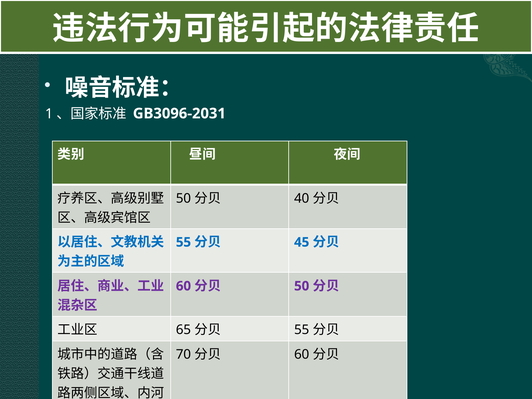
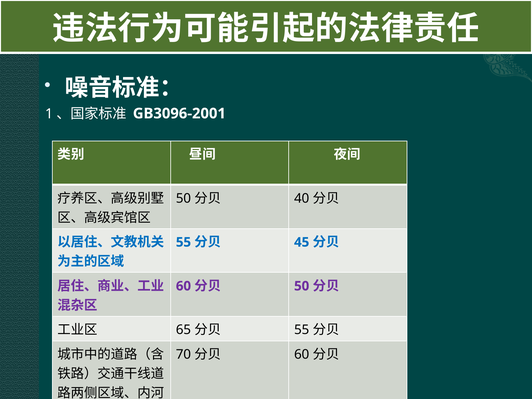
GB3096-2031: GB3096-2031 -> GB3096-2001 (179, 114)
